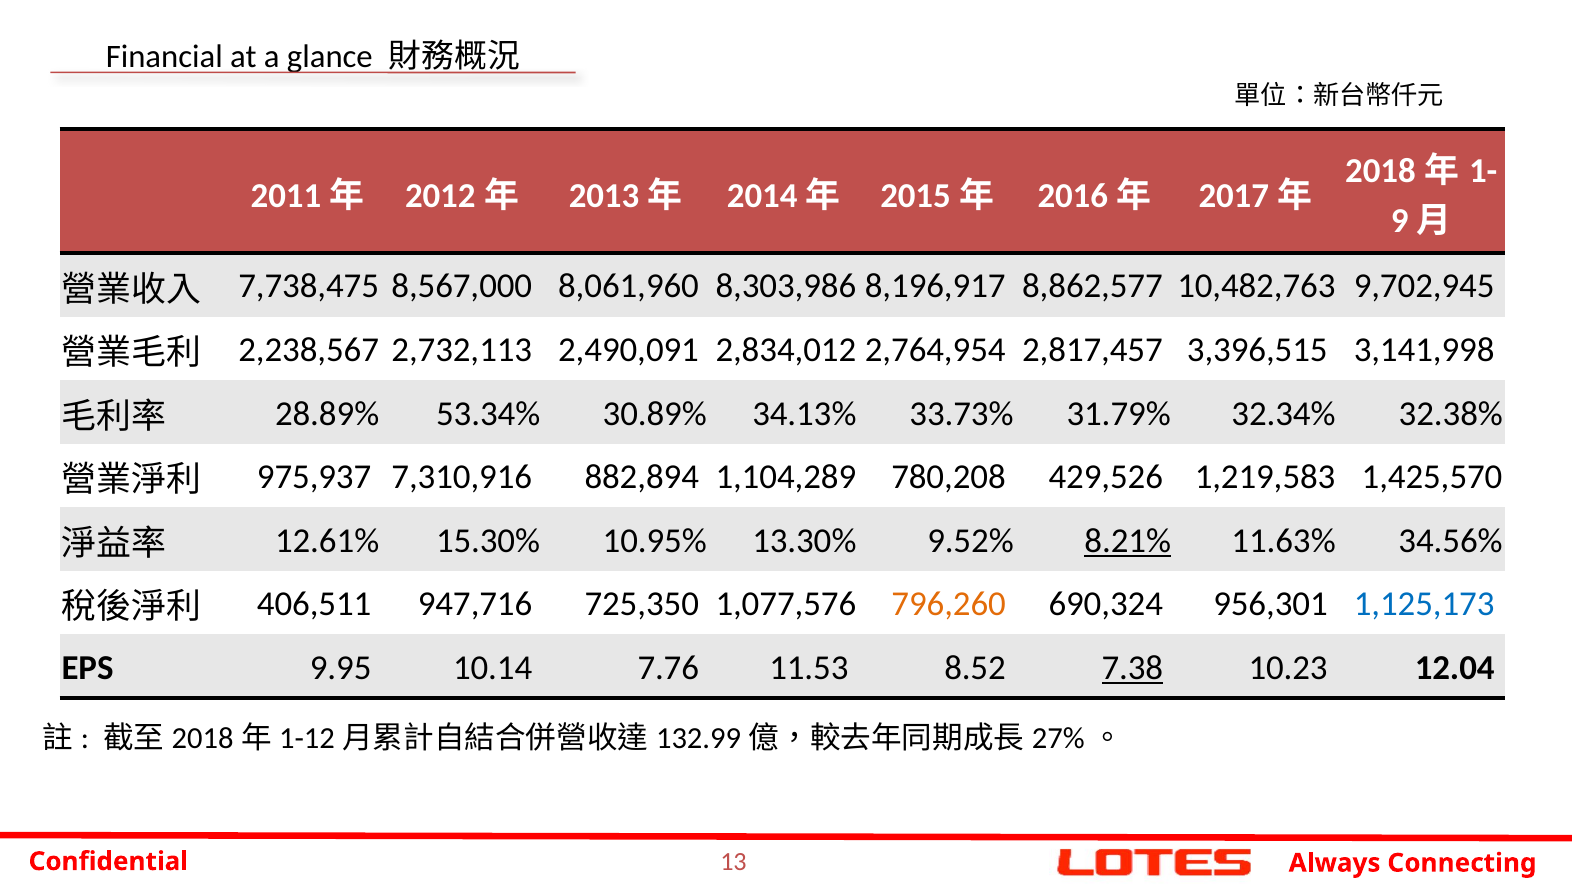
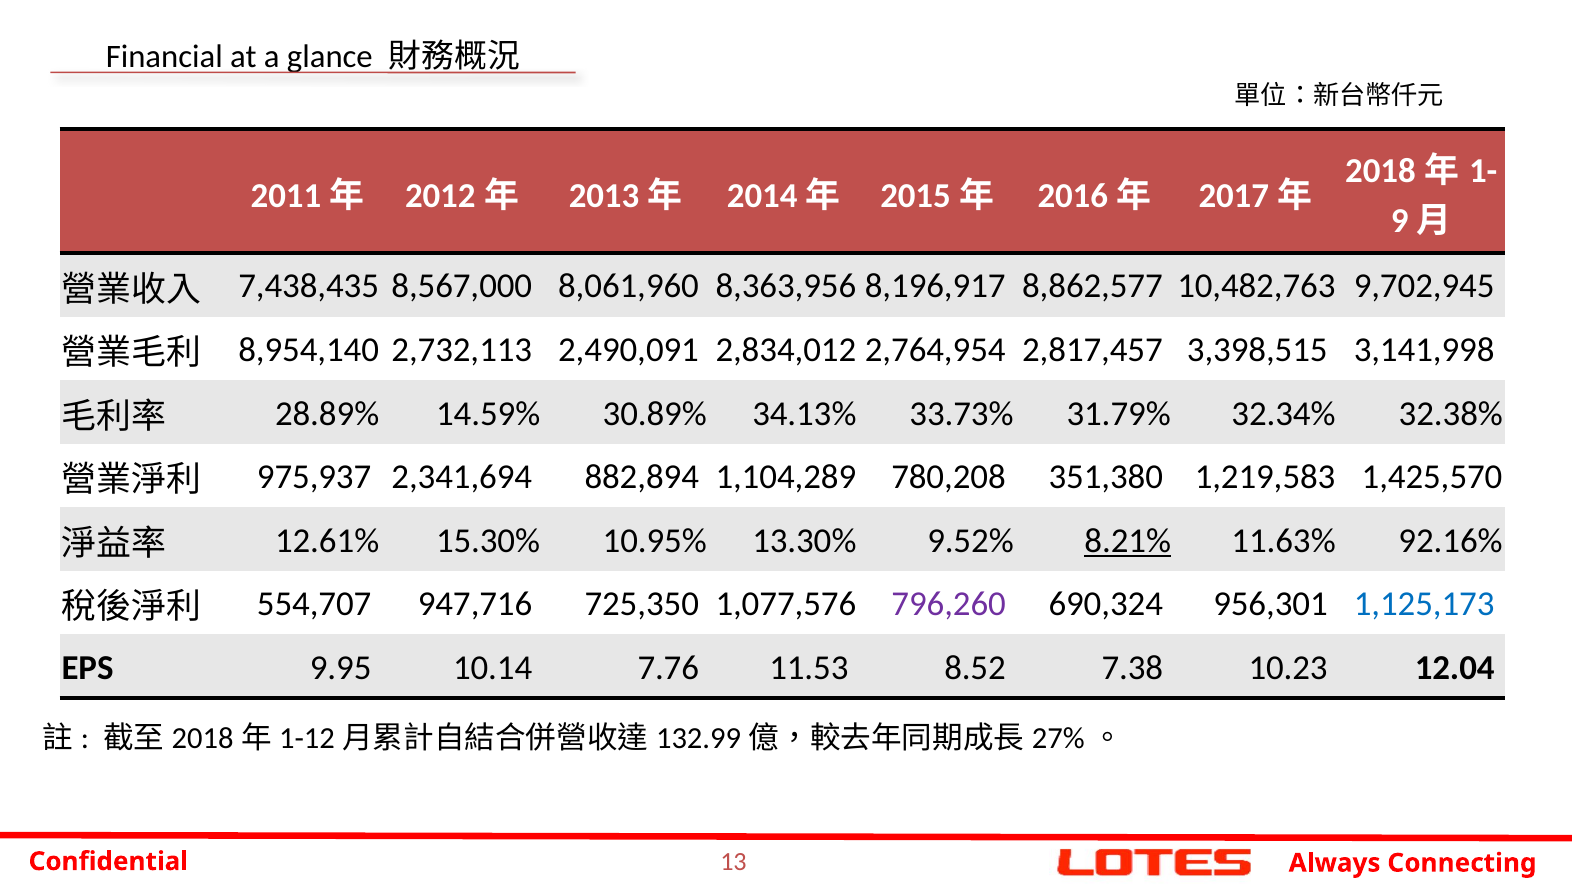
7,738,475: 7,738,475 -> 7,438,435 (309, 287)
8,303,986: 8,303,986 -> 8,363,956 (786, 287)
2,238,567: 2,238,567 -> 8,954,140 (309, 350)
3,396,515: 3,396,515 -> 3,398,515 (1257, 350)
53.34%: 53.34% -> 14.59% (488, 414)
7,310,916: 7,310,916 -> 2,341,694 (462, 477)
429,526: 429,526 -> 351,380 (1106, 477)
34.56%: 34.56% -> 92.16% (1450, 541)
406,511: 406,511 -> 554,707 (314, 604)
796,260 colour: orange -> purple (949, 604)
7.38 underline: present -> none (1132, 668)
